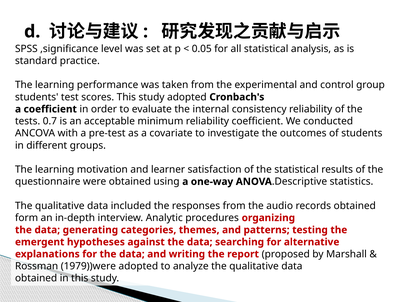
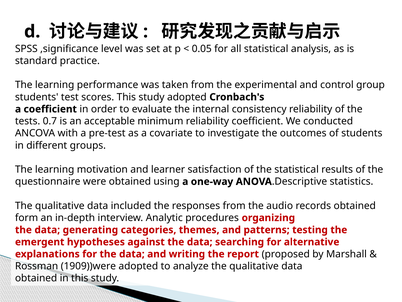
1979))were: 1979))were -> 1909))were (88, 266)
